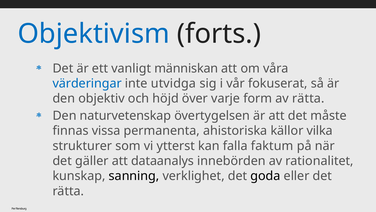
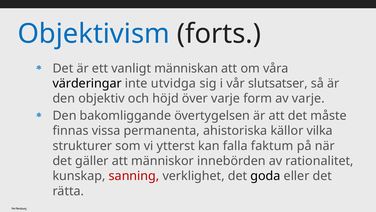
värderingar colour: blue -> black (87, 83)
fokuserat: fokuserat -> slutsatser (278, 83)
av rätta: rätta -> varje (308, 98)
naturvetenskap: naturvetenskap -> bakomliggande (125, 115)
dataanalys: dataanalys -> människor (162, 161)
sanning colour: black -> red (134, 176)
